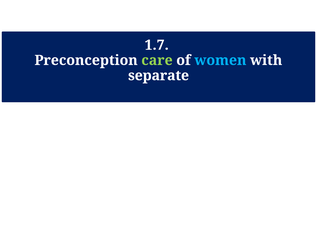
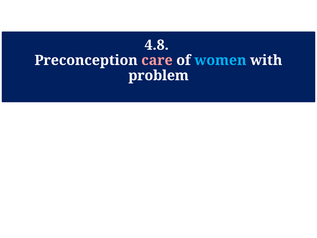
1.7: 1.7 -> 4.8 (157, 45)
care colour: light green -> pink (157, 60)
separate: separate -> problem (159, 75)
